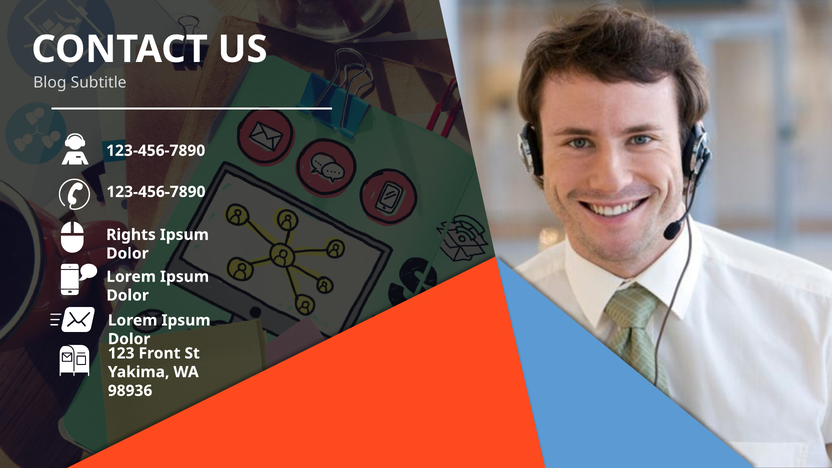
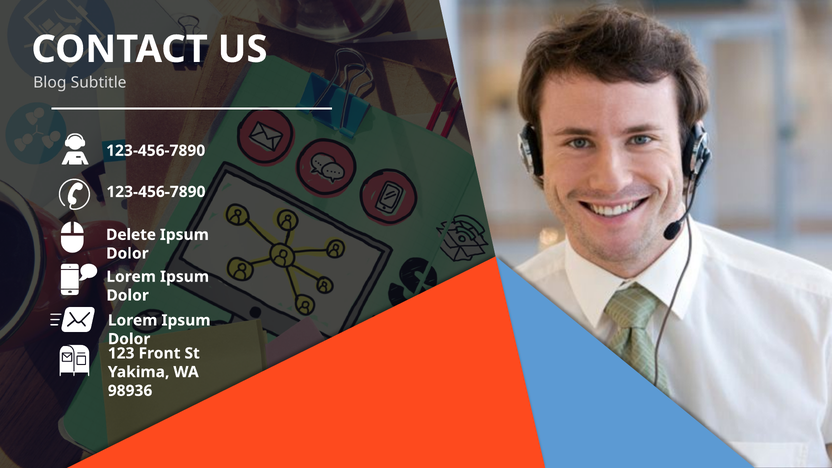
Rights: Rights -> Delete (131, 235)
